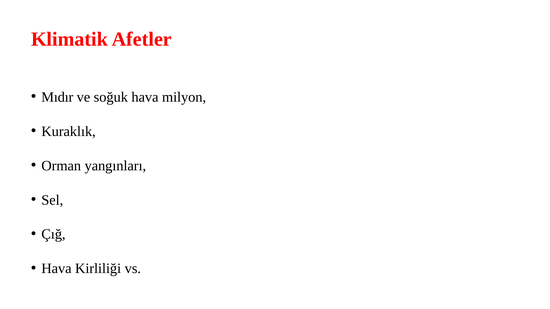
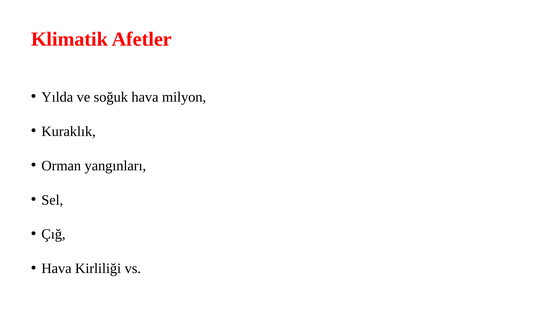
Mıdır: Mıdır -> Yılda (57, 97)
